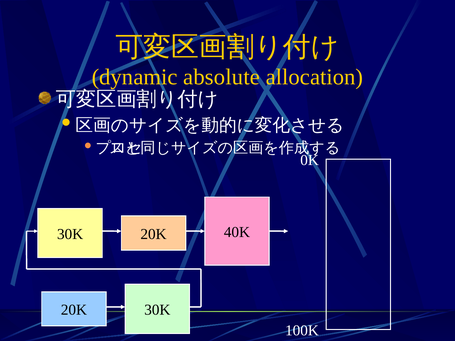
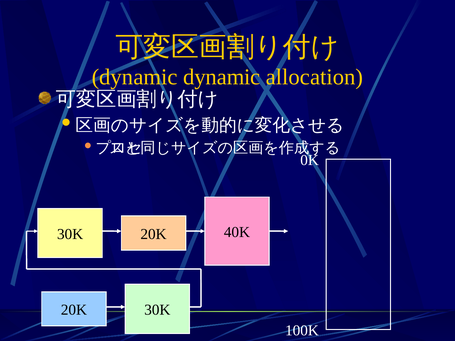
dynamic absolute: absolute -> dynamic (222, 77)
